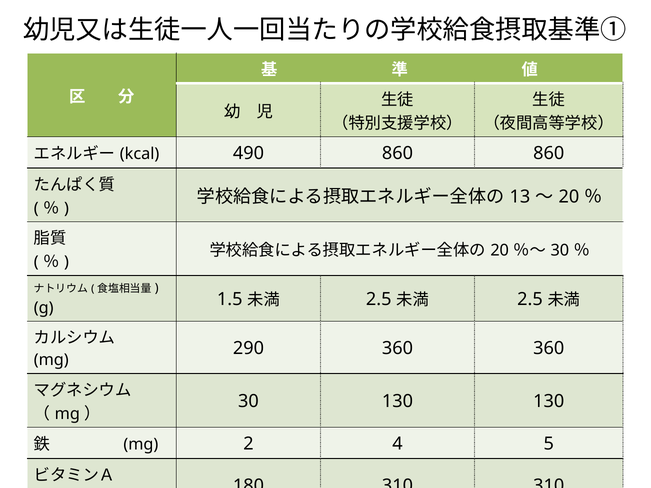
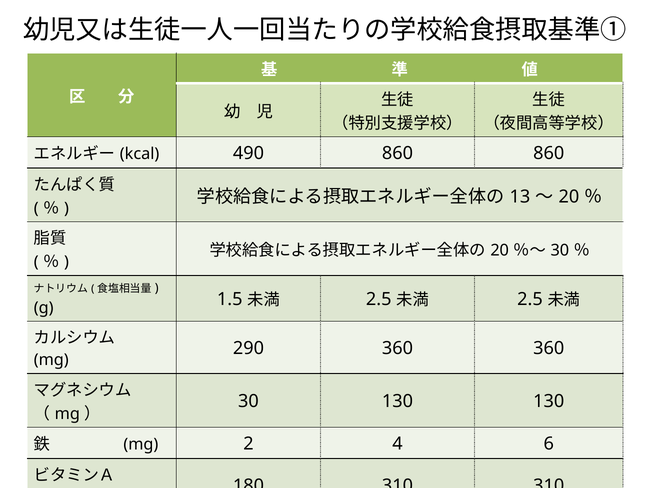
5: 5 -> 6 (549, 444)
